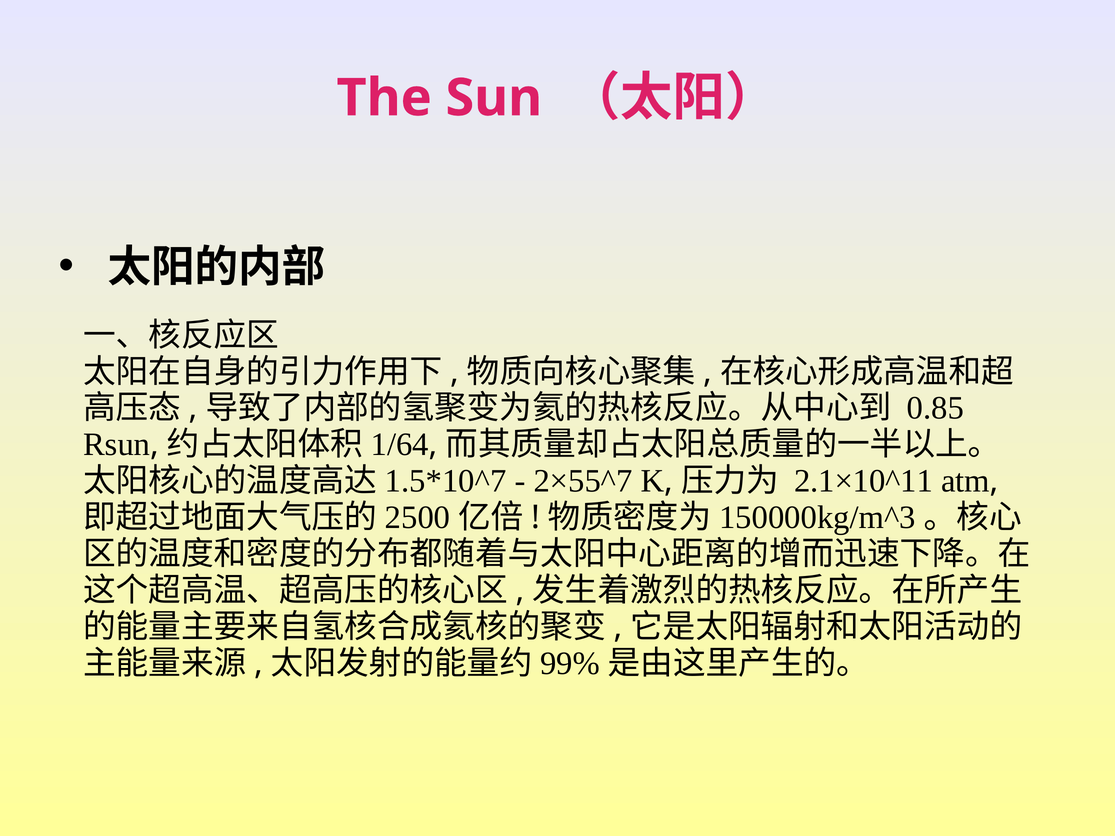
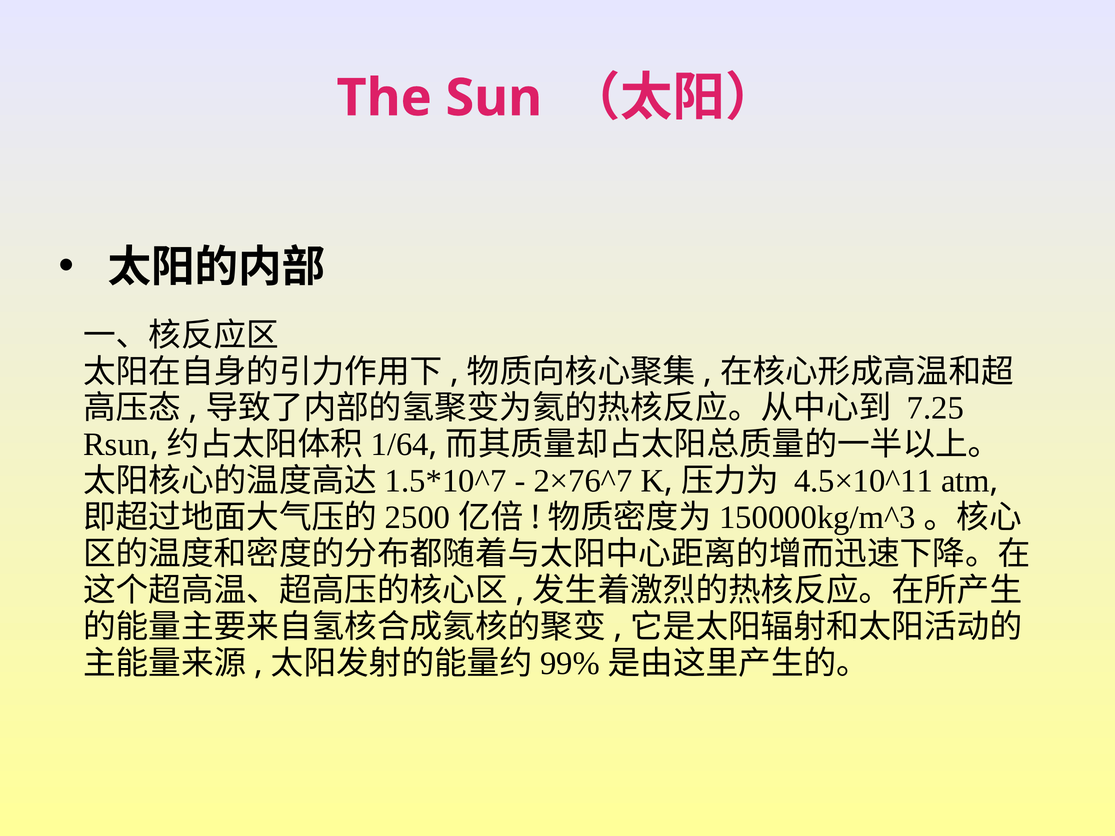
0.85: 0.85 -> 7.25 (935, 408)
2×55^7: 2×55^7 -> 2×76^7 (583, 481)
2.1×10^11: 2.1×10^11 -> 4.5×10^11 (864, 481)
